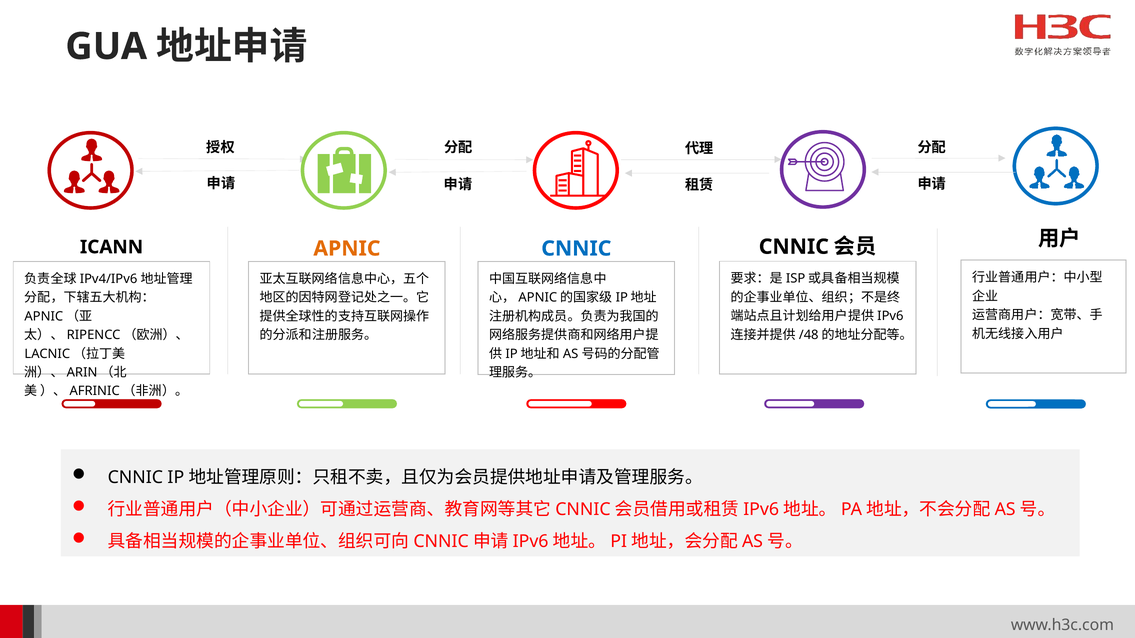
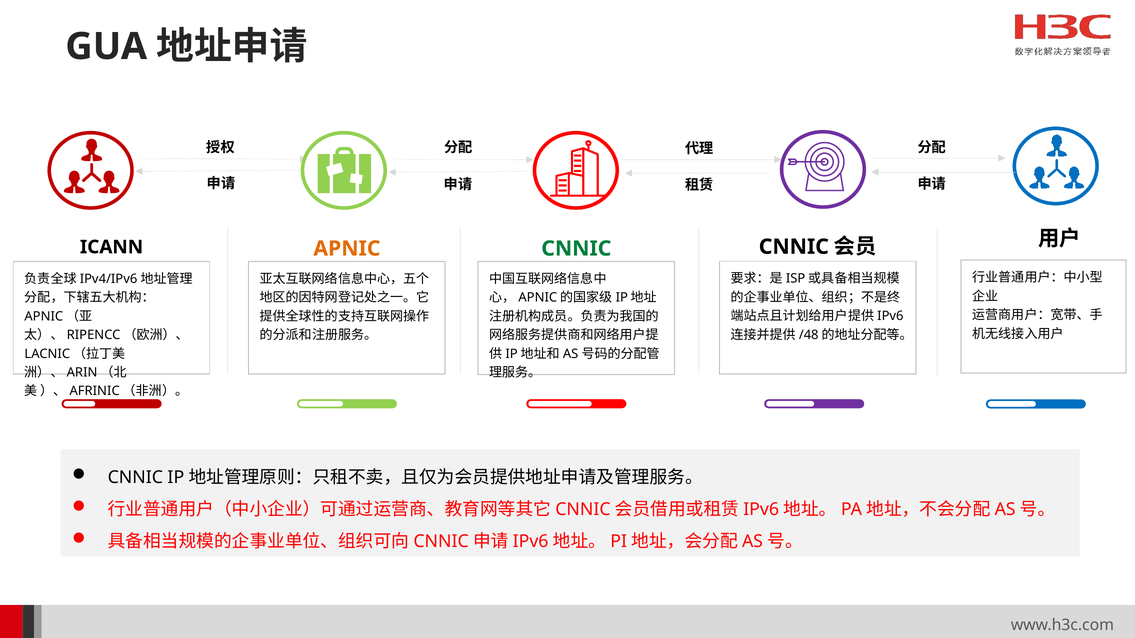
CNNIC colour: blue -> green (576, 249)
